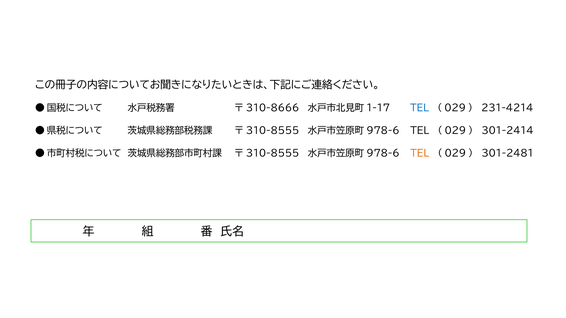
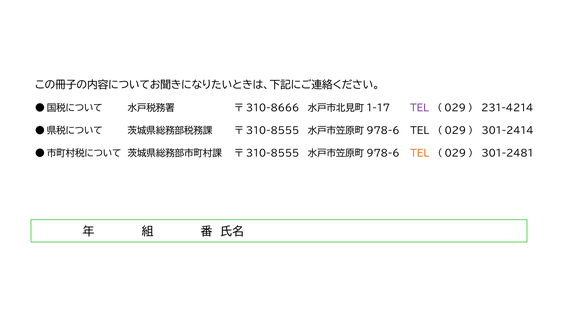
TEL colour: blue -> purple (419, 108)
